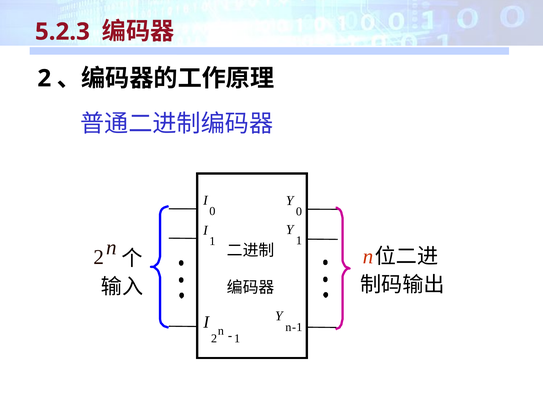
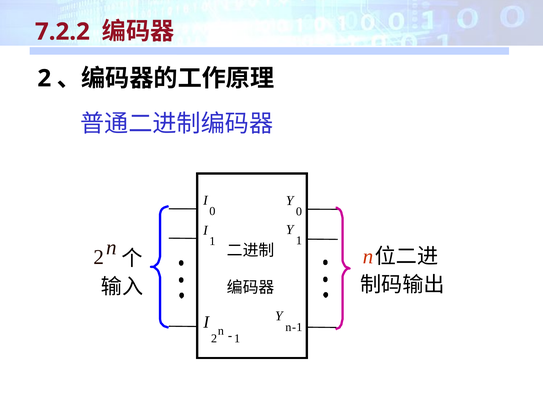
5.2.3: 5.2.3 -> 7.2.2 (62, 32)
